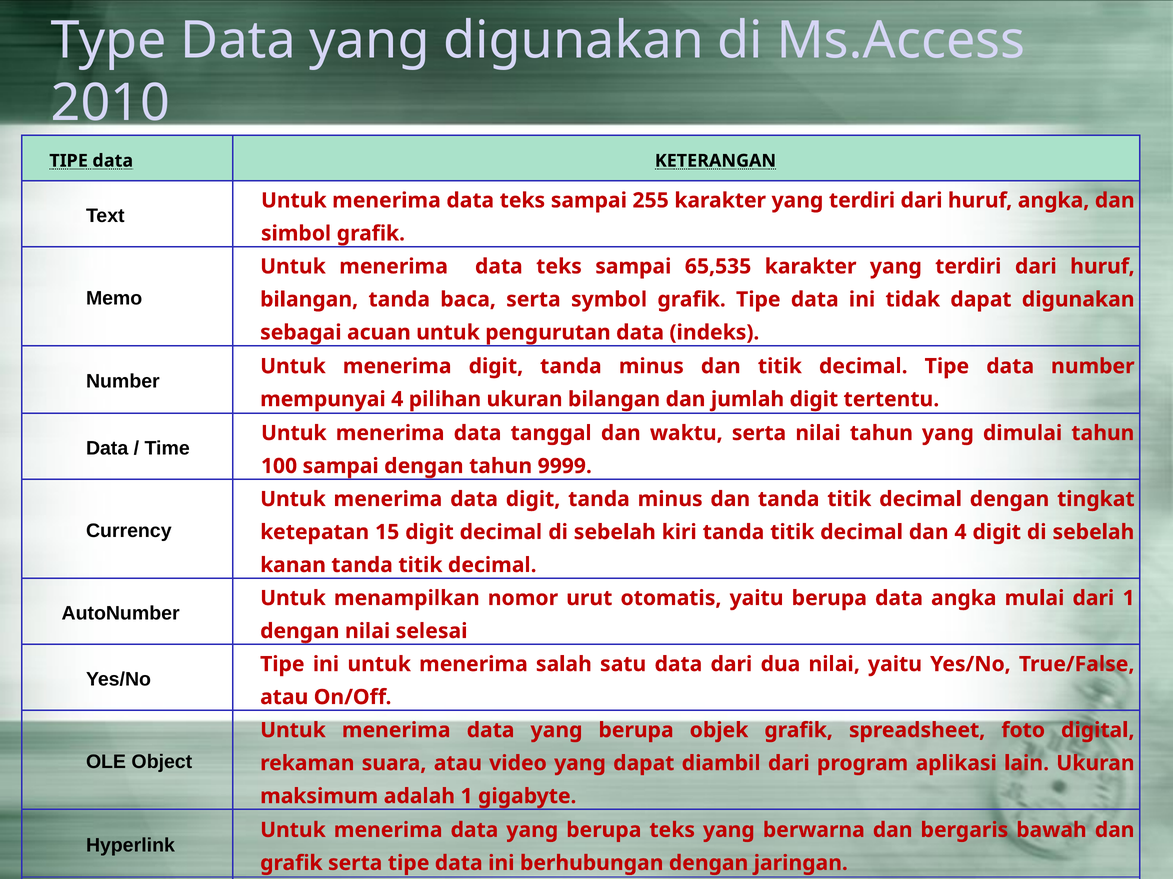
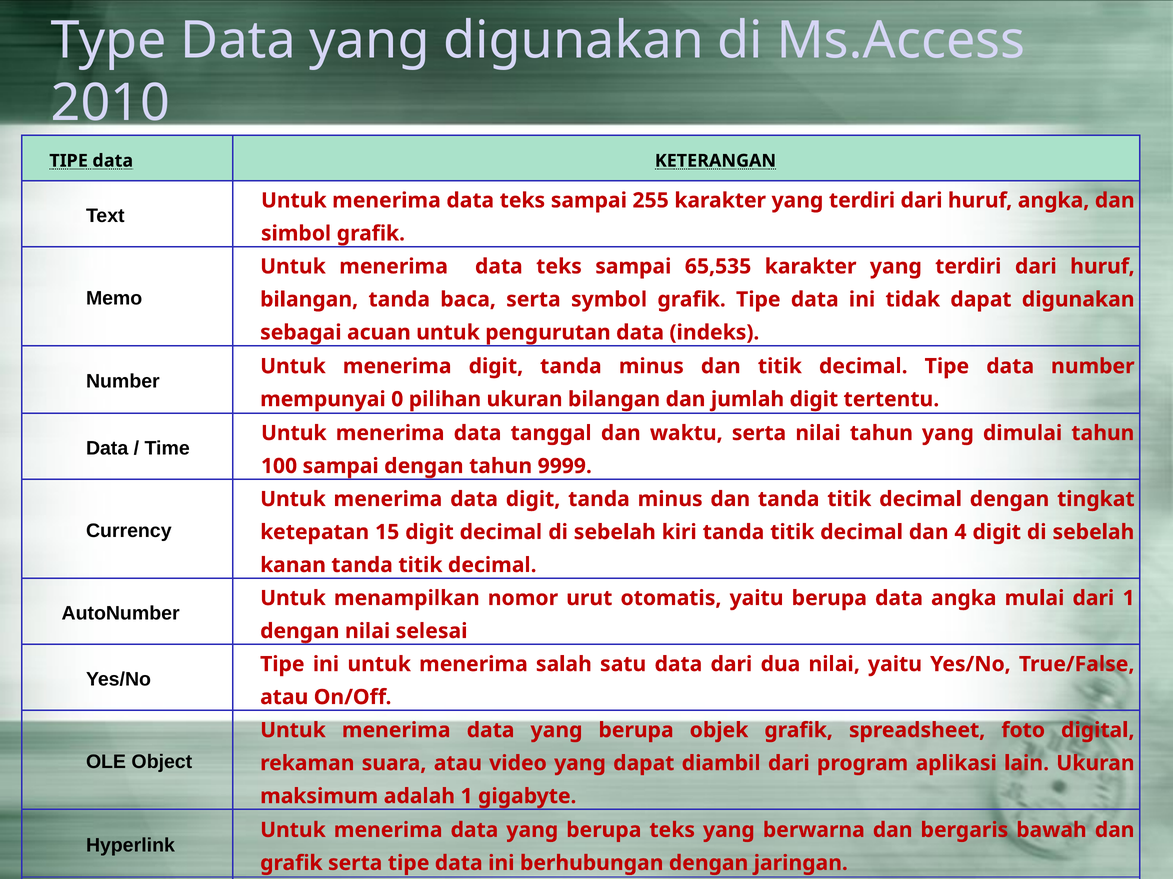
mempunyai 4: 4 -> 0 (397, 400)
